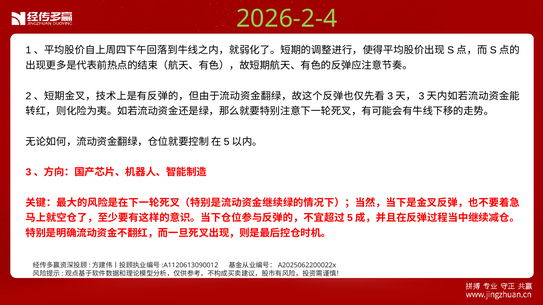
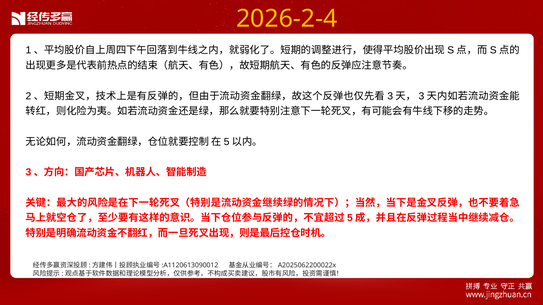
2026-2-4 colour: light green -> yellow (287, 19)
